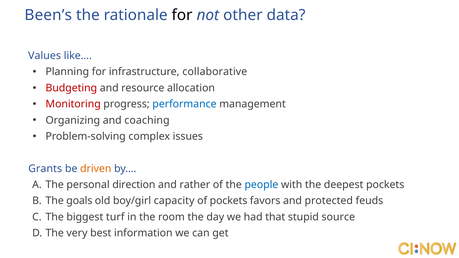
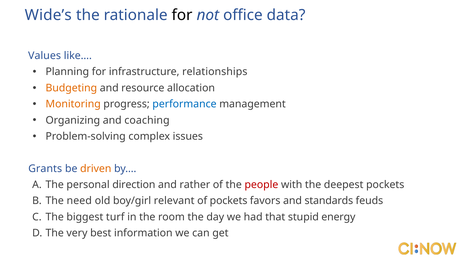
Been’s: Been’s -> Wide’s (48, 15)
other: other -> office (243, 15)
collaborative: collaborative -> relationships (215, 72)
Budgeting colour: red -> orange (71, 88)
Monitoring colour: red -> orange (73, 104)
people colour: blue -> red (261, 185)
goals: goals -> need (79, 201)
capacity: capacity -> relevant (174, 201)
protected: protected -> standards (329, 201)
source: source -> energy (338, 217)
